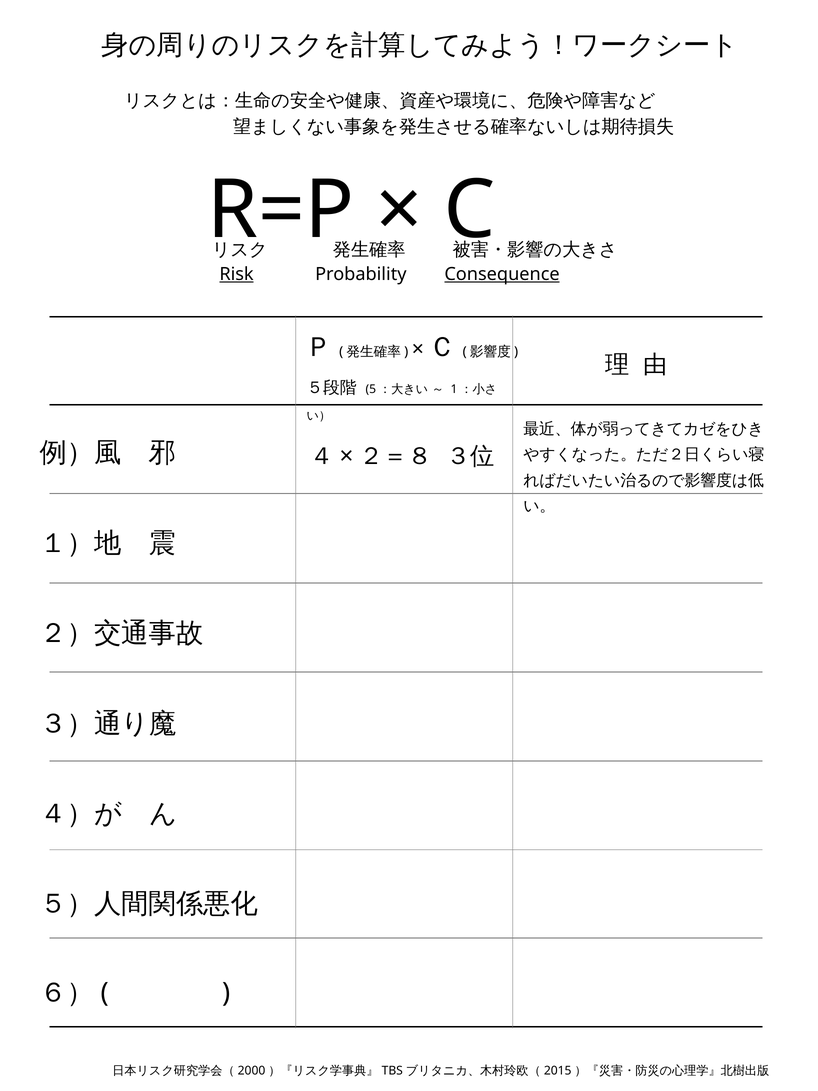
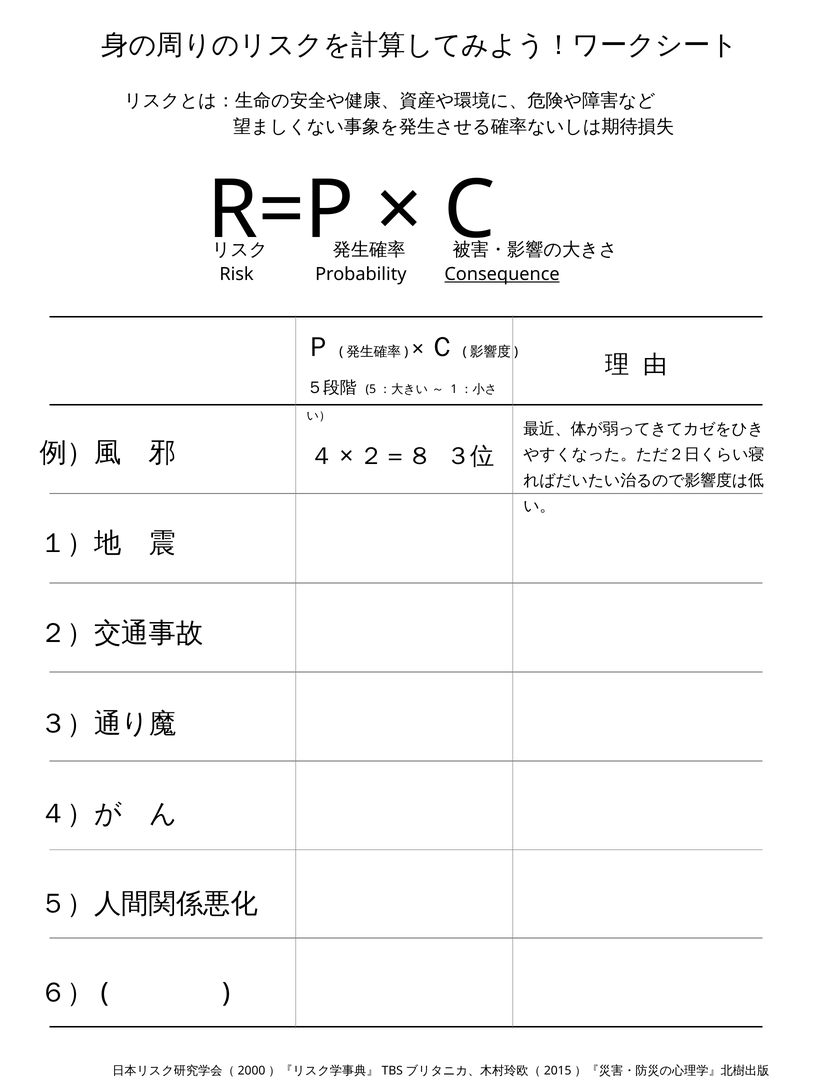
Risk underline: present -> none (237, 274)
